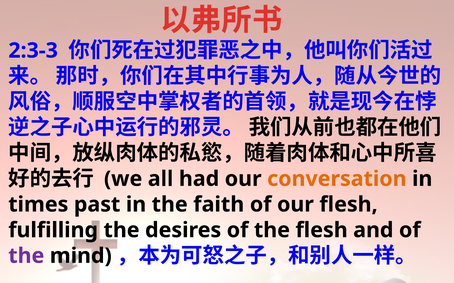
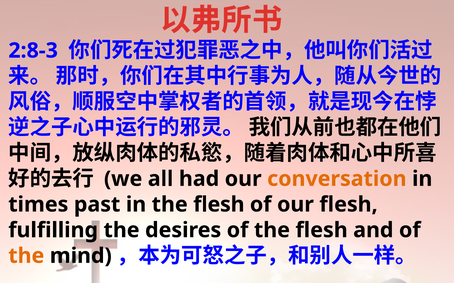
2:3-3: 2:3-3 -> 2:8-3 (33, 51)
in the faith: faith -> flesh (219, 205)
the colour: purple -> orange (26, 256)
